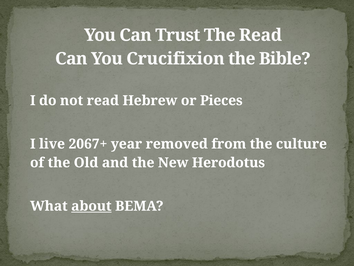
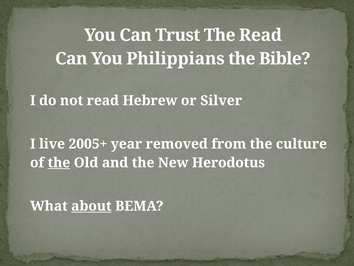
Crucifixion: Crucifixion -> Philippians (175, 59)
Pieces: Pieces -> Silver (221, 100)
2067+: 2067+ -> 2005+ (88, 144)
the underline: none -> present (59, 162)
